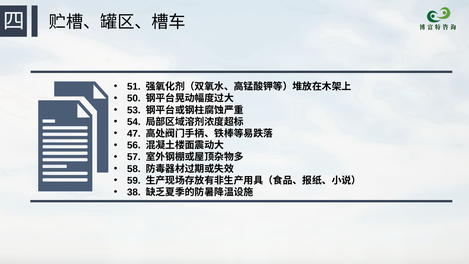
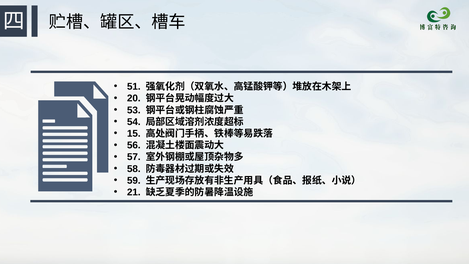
50: 50 -> 20 (134, 98)
47: 47 -> 15 (134, 133)
38: 38 -> 21 (134, 192)
